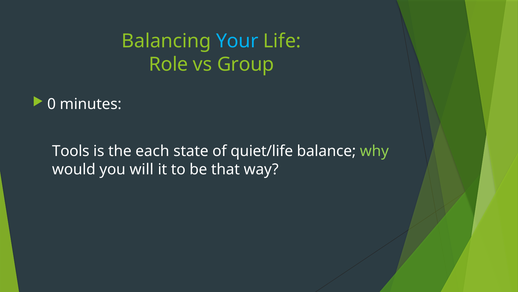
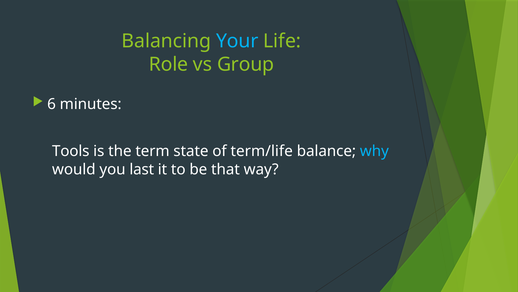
0: 0 -> 6 (52, 104)
each: each -> term (152, 151)
quiet/life: quiet/life -> term/life (262, 151)
why colour: light green -> light blue (374, 151)
will: will -> last (142, 169)
